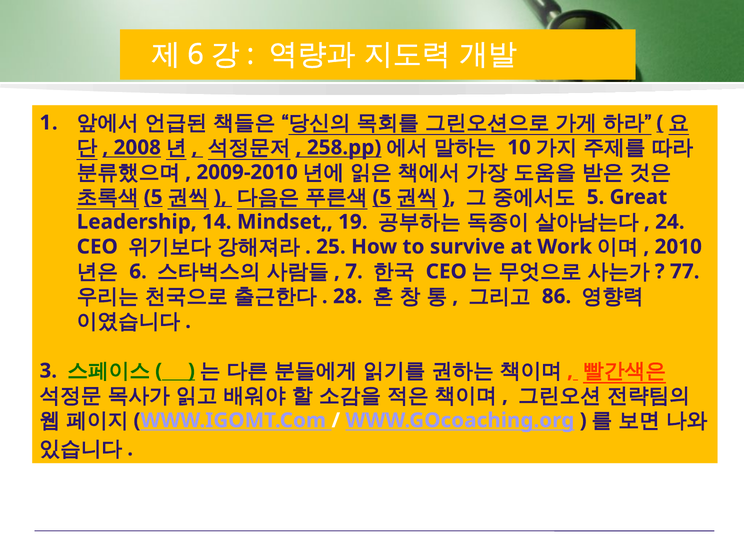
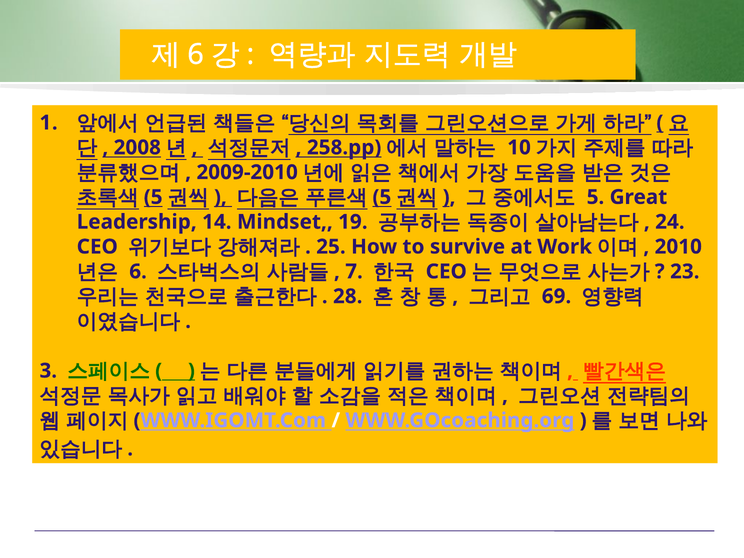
77: 77 -> 23 (685, 272)
86: 86 -> 69 (557, 296)
